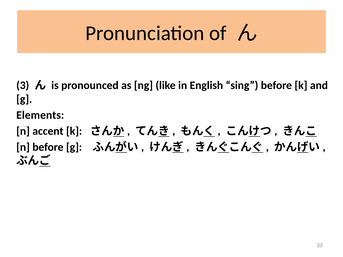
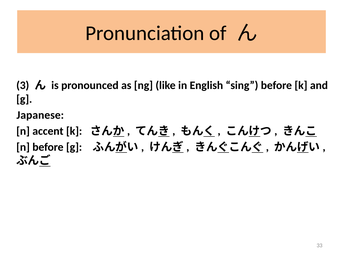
Elements: Elements -> Japanese (40, 115)
